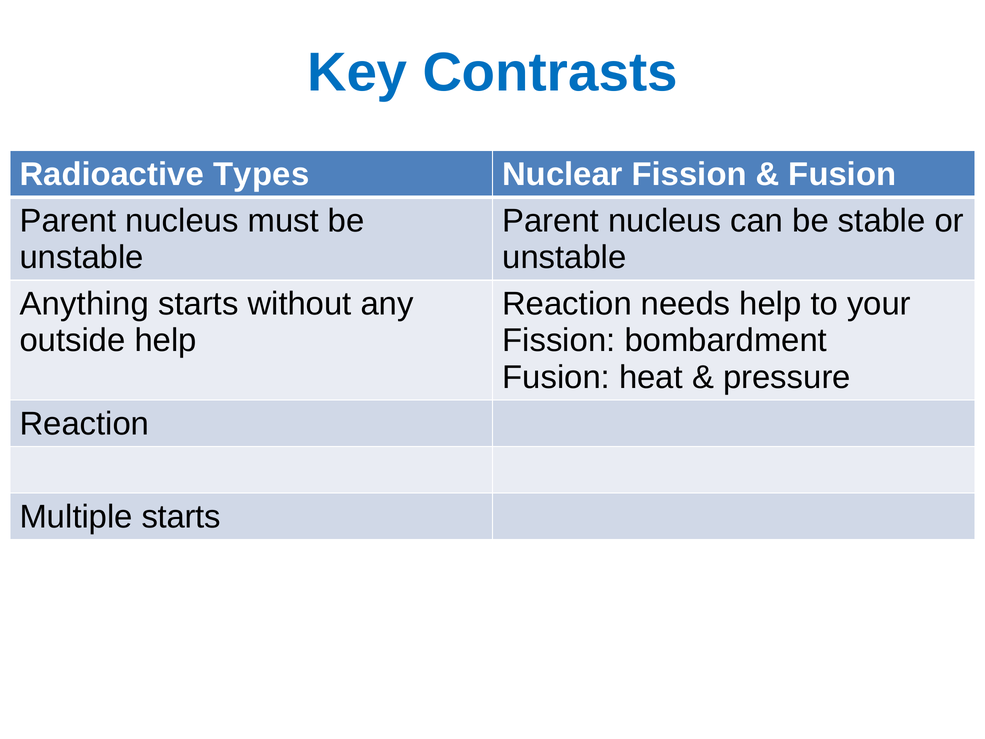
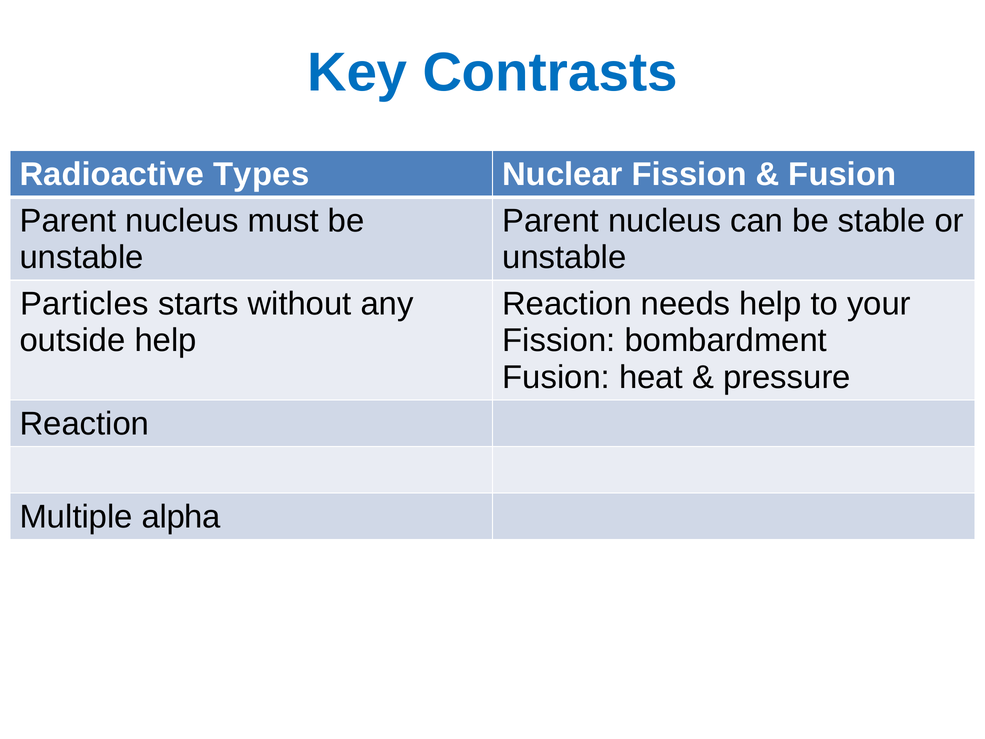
Anything: Anything -> Particles (84, 304)
Multiple starts: starts -> alpha (181, 517)
